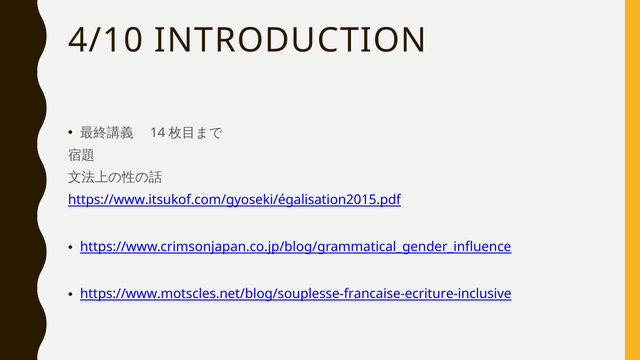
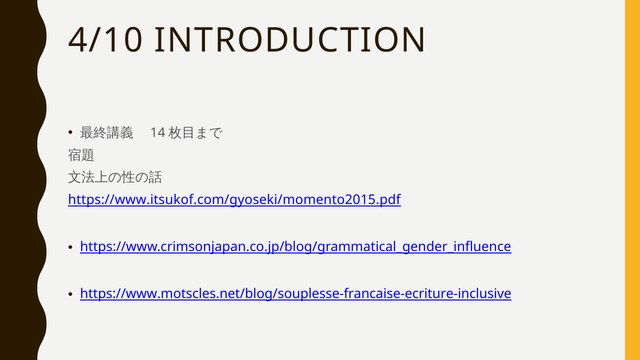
https://www.itsukof.com/gyoseki/égalisation2015.pdf: https://www.itsukof.com/gyoseki/égalisation2015.pdf -> https://www.itsukof.com/gyoseki/momento2015.pdf (234, 200)
